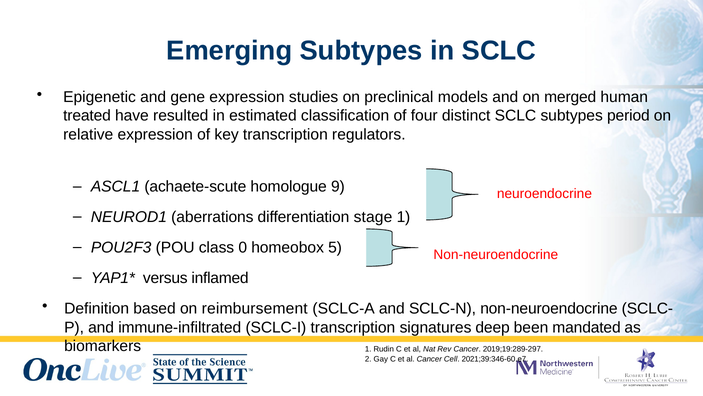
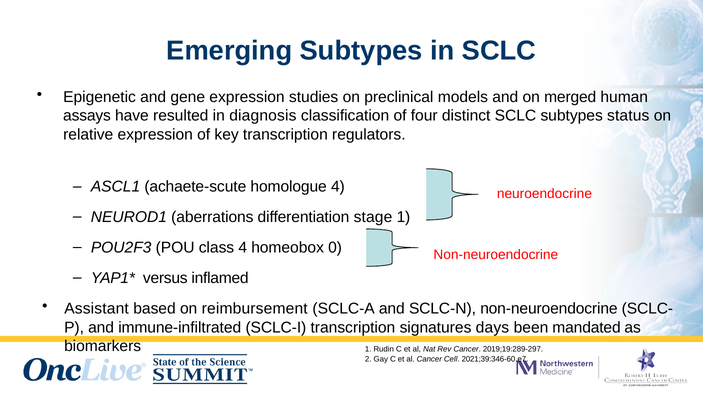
treated: treated -> assays (87, 116)
estimated: estimated -> diagnosis (263, 116)
period: period -> status (628, 116)
homologue 9: 9 -> 4 (338, 187)
class 0: 0 -> 4 (243, 248)
5: 5 -> 0 (335, 248)
Definition: Definition -> Assistant (97, 309)
deep: deep -> days (492, 327)
